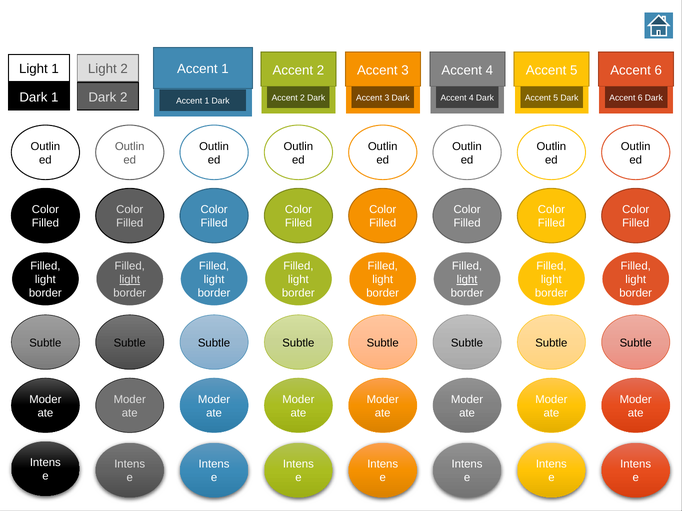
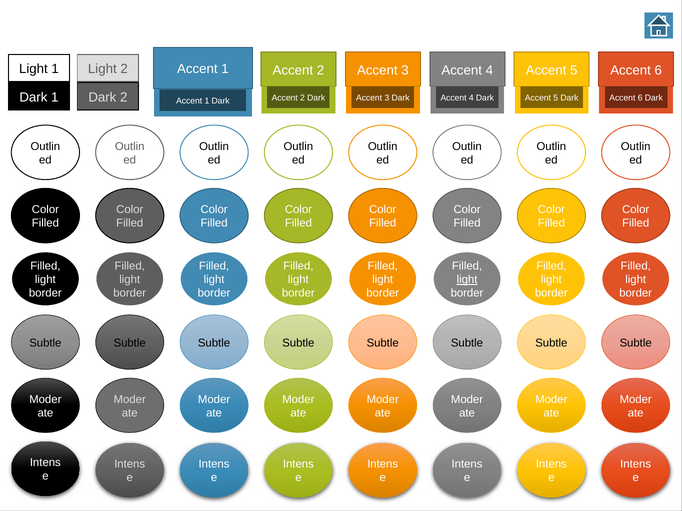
light underline: present -> none (130, 280)
